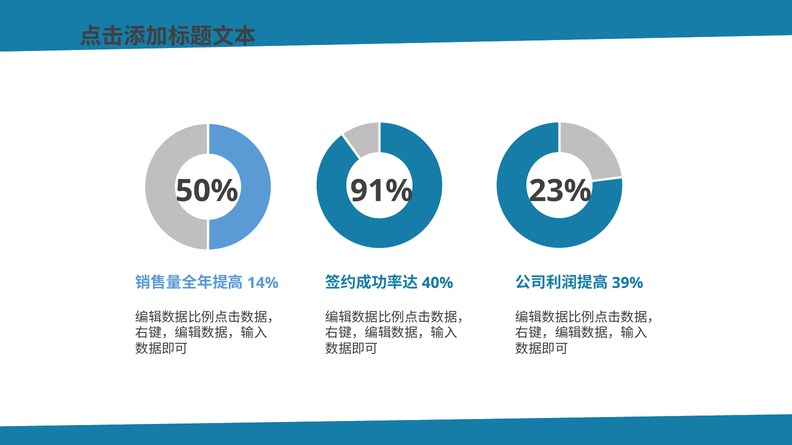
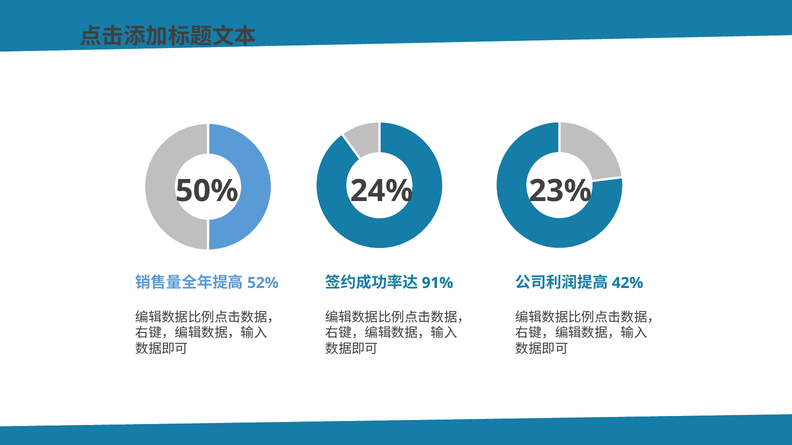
91%: 91% -> 24% (382, 191)
14%: 14% -> 52% (263, 283)
40%: 40% -> 91% (437, 283)
39%: 39% -> 42% (628, 283)
